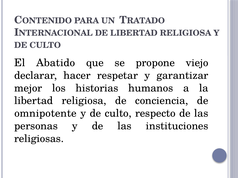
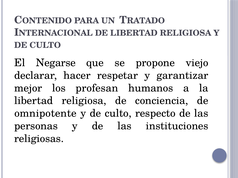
Abatido: Abatido -> Negarse (56, 63)
historias: historias -> profesan (97, 88)
